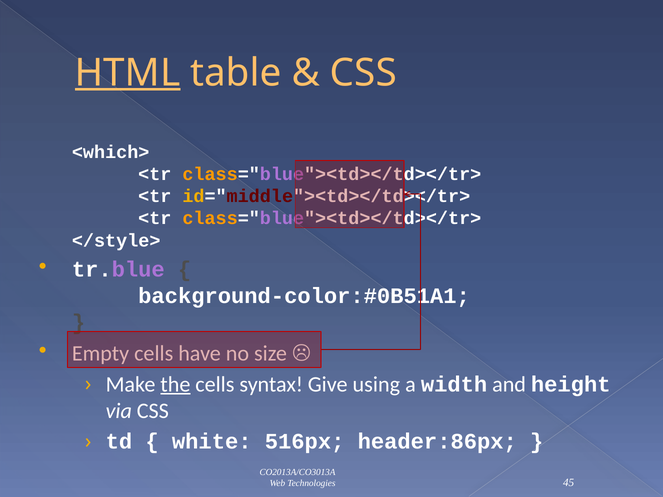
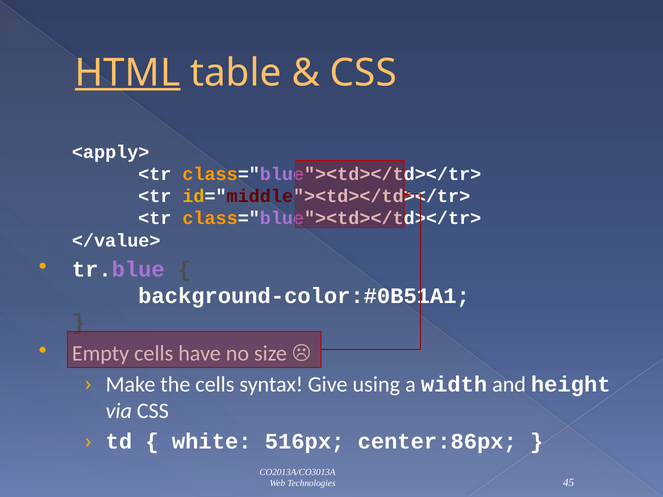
<which>: <which> -> <apply> (111, 152)
</style>: </style> -> </value> (116, 241)
the underline: present -> none (175, 384)
header:86px: header:86px -> center:86px (437, 442)
